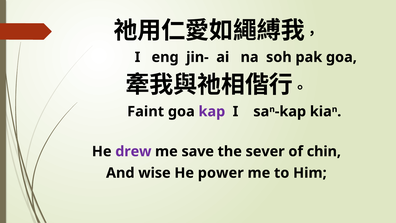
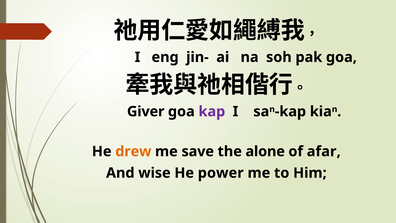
Faint: Faint -> Giver (146, 111)
drew colour: purple -> orange (133, 151)
sever: sever -> alone (265, 151)
chin: chin -> afar (324, 151)
